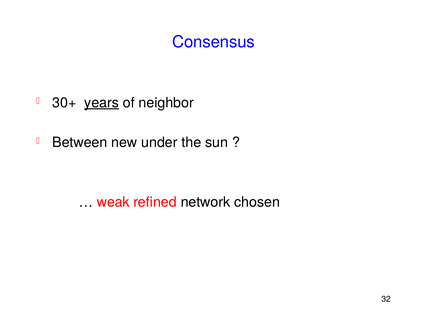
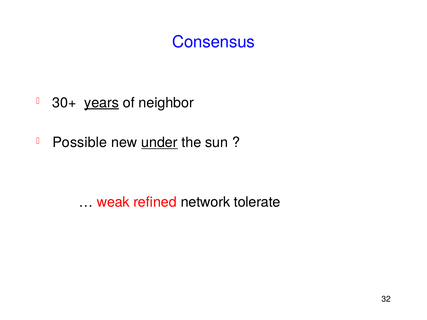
Between: Between -> Possible (80, 143)
under underline: none -> present (159, 143)
chosen: chosen -> tolerate (257, 202)
